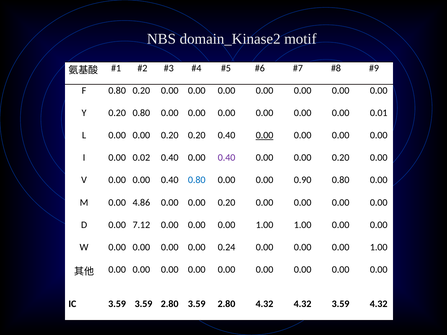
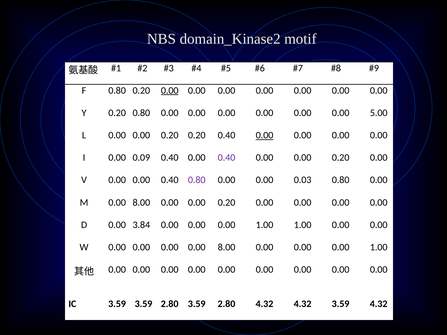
0.00 underline: none -> present (170, 91)
0.01: 0.01 -> 5.00 (379, 113)
0.02: 0.02 -> 0.09 (141, 158)
0.80 colour: blue -> purple (197, 180)
0.90: 0.90 -> 0.03 (303, 180)
M 0.00 4.86: 4.86 -> 8.00 (141, 203)
7.12: 7.12 -> 3.84 (141, 225)
0.00 0.00 0.24: 0.24 -> 8.00 (227, 247)
